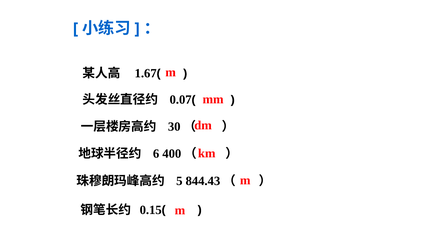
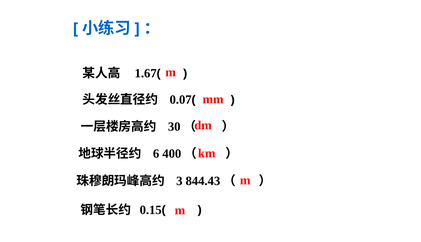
5: 5 -> 3 (179, 181)
